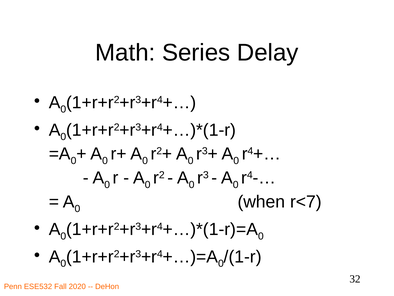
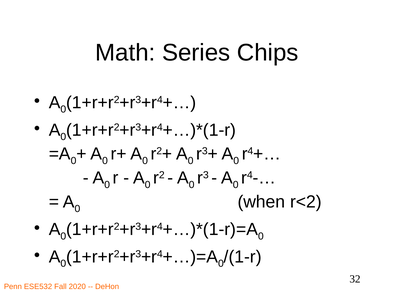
Delay: Delay -> Chips (268, 53)
r<7: r<7 -> r<2 (306, 202)
